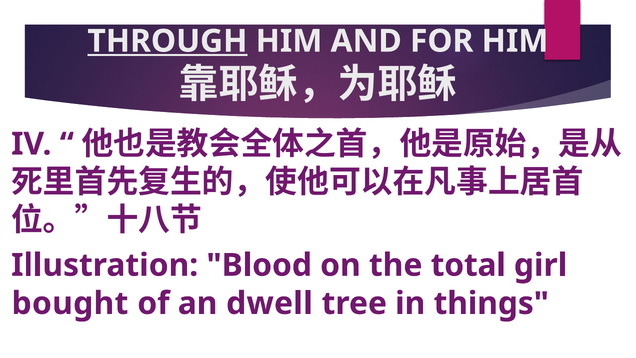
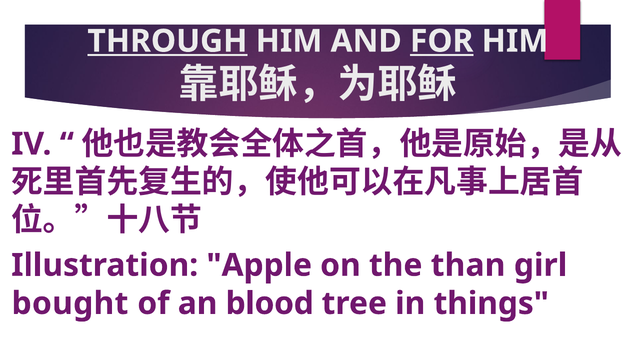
FOR underline: none -> present (442, 41)
Blood: Blood -> Apple (259, 265)
total: total -> than (468, 265)
dwell: dwell -> blood (270, 303)
